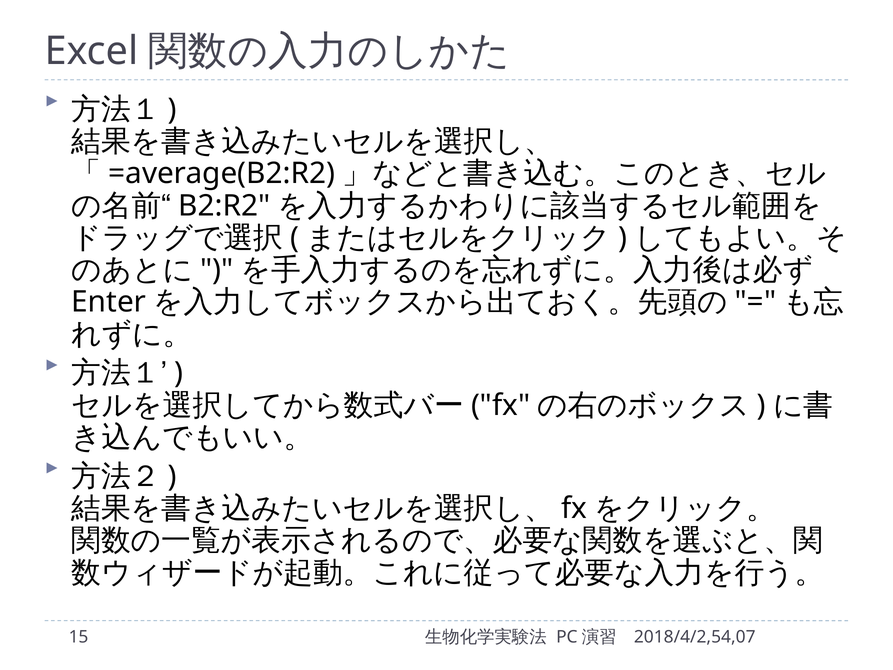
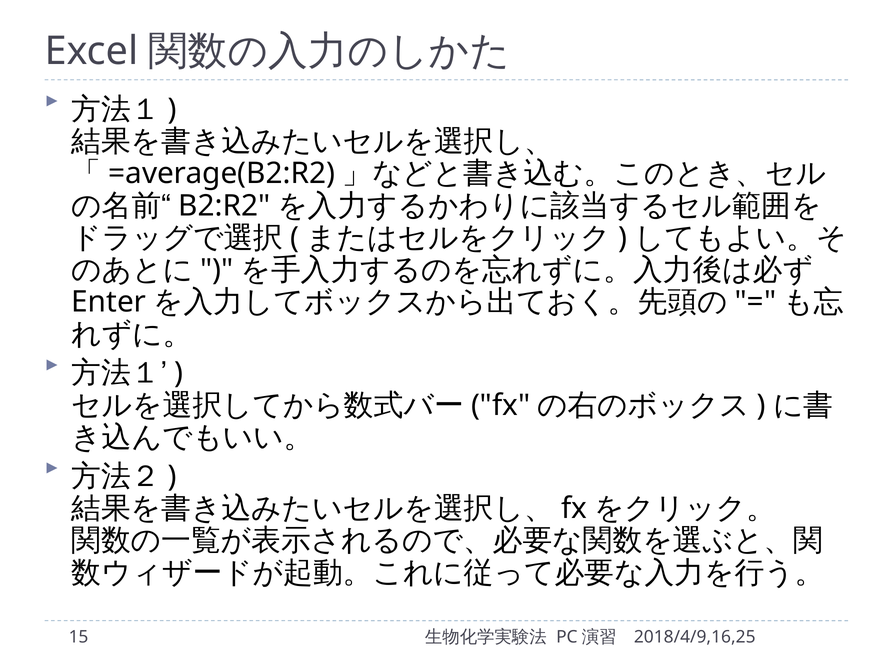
2018/4/2,54,07: 2018/4/2,54,07 -> 2018/4/9,16,25 (695, 637)
